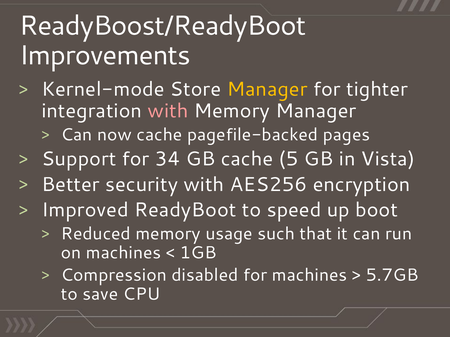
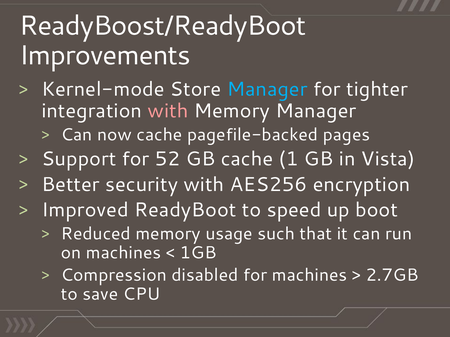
Manager colour: yellow -> light blue (267, 89)
34: 34 -> 52 (168, 159)
5: 5 -> 1 (289, 159)
5.7GB: 5.7GB -> 2.7GB (392, 275)
